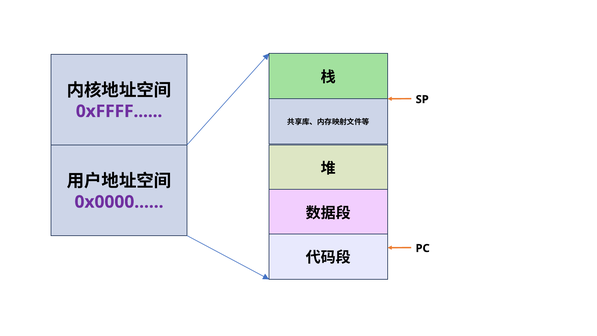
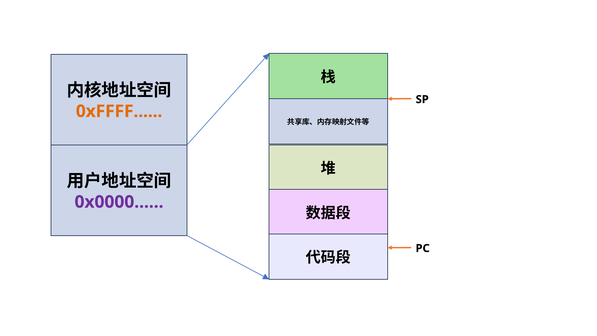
0xFFFF colour: purple -> orange (119, 111)
